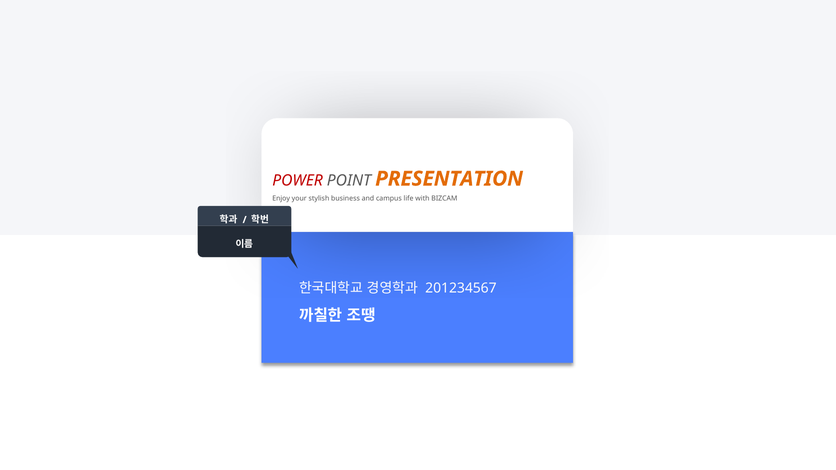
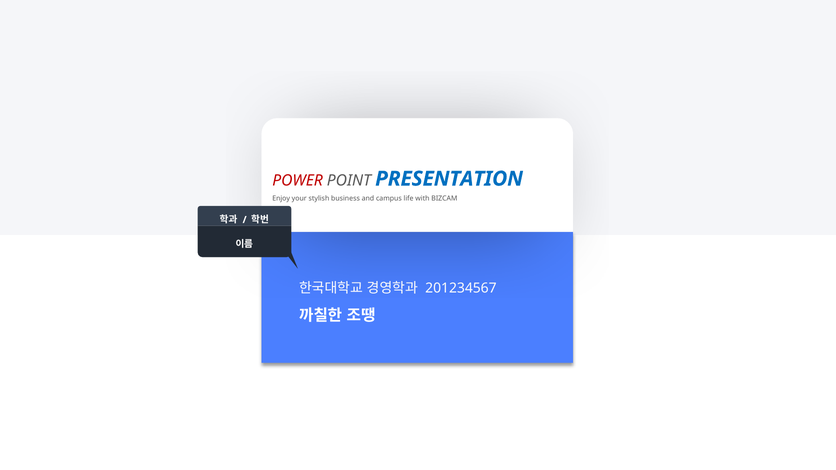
PRESENTATION colour: orange -> blue (449, 179)
